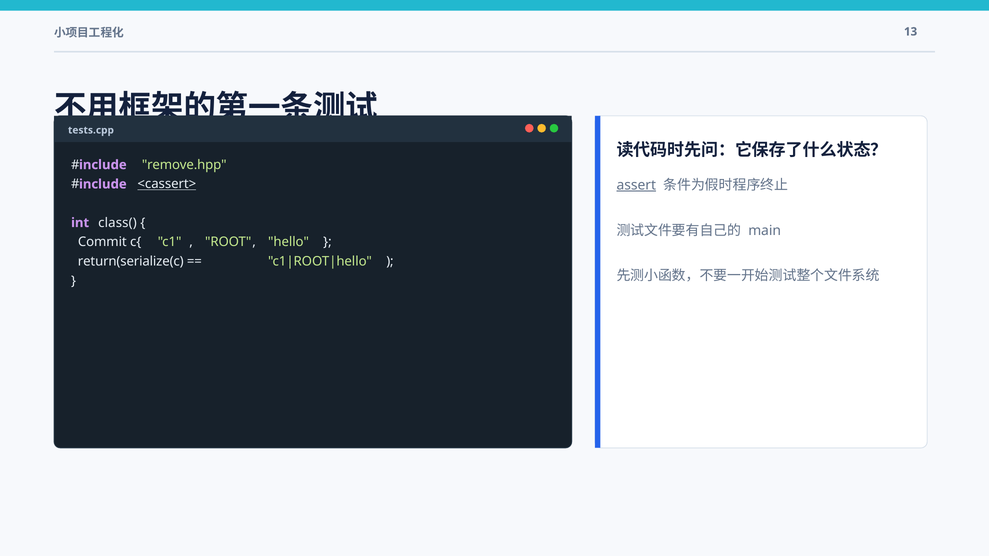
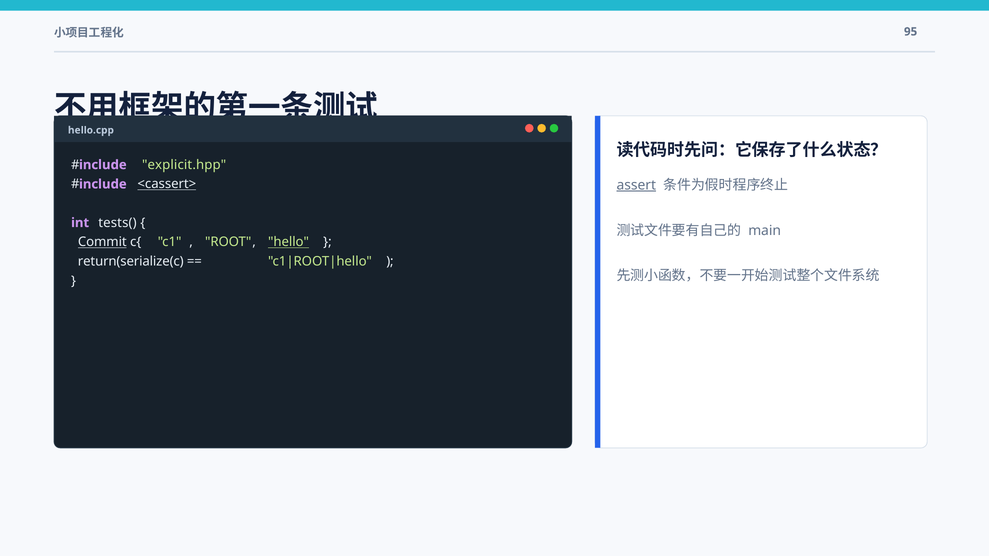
13: 13 -> 95 (911, 32)
tests.cpp: tests.cpp -> hello.cpp (91, 130)
remove.hpp: remove.hpp -> explicit.hpp (184, 165)
class(: class( -> tests( (117, 223)
Commit underline: none -> present (102, 242)
hello underline: none -> present (289, 242)
